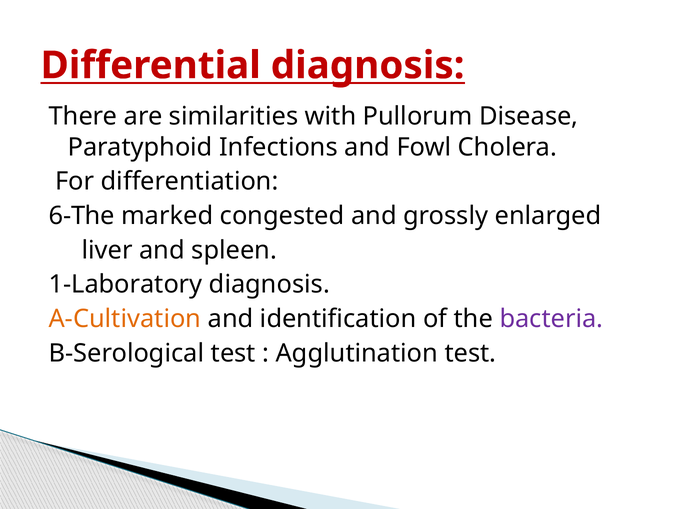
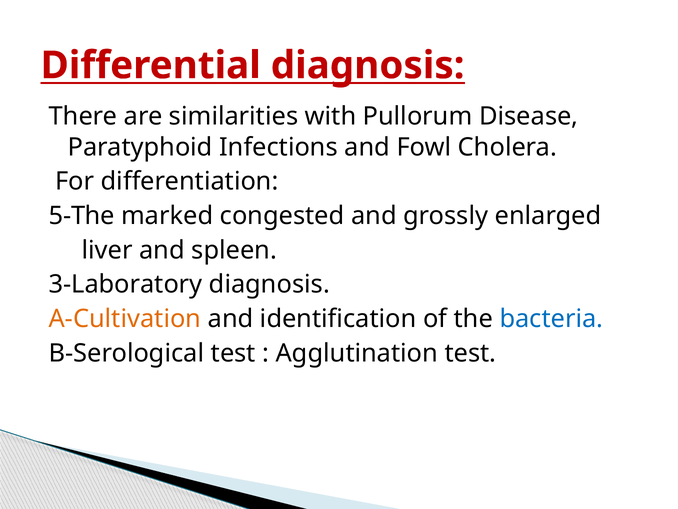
6-The: 6-The -> 5-The (82, 216)
1-Laboratory: 1-Laboratory -> 3-Laboratory (126, 284)
bacteria colour: purple -> blue (551, 318)
